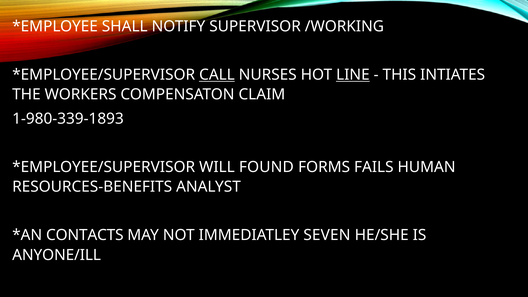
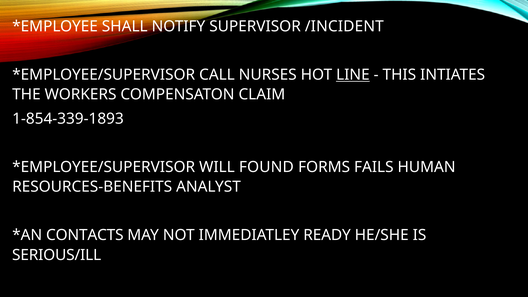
/WORKING: /WORKING -> /INCIDENT (344, 26)
CALL underline: present -> none (217, 75)
1-980-339-1893: 1-980-339-1893 -> 1-854-339-1893 (68, 119)
SEVEN: SEVEN -> READY (327, 235)
ANYONE/ILL: ANYONE/ILL -> SERIOUS/ILL (57, 255)
